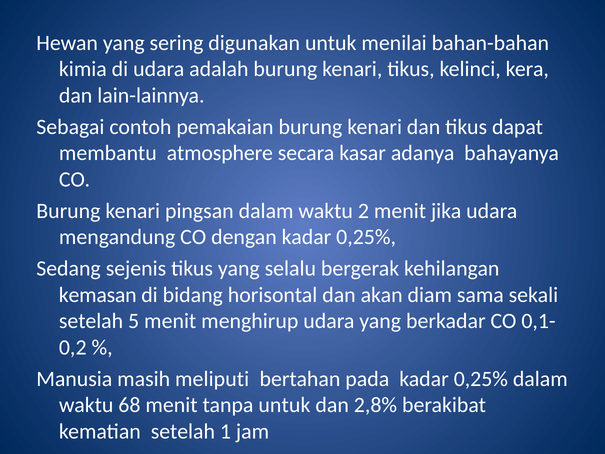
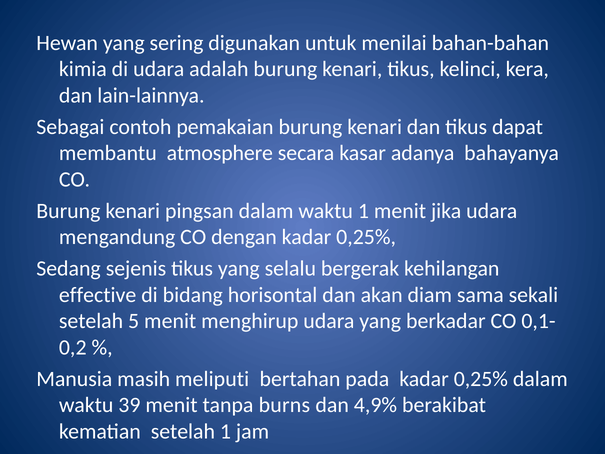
waktu 2: 2 -> 1 (363, 211)
kemasan: kemasan -> effective (98, 295)
68: 68 -> 39 (129, 405)
tanpa untuk: untuk -> burns (284, 405)
2,8%: 2,8% -> 4,9% (375, 405)
